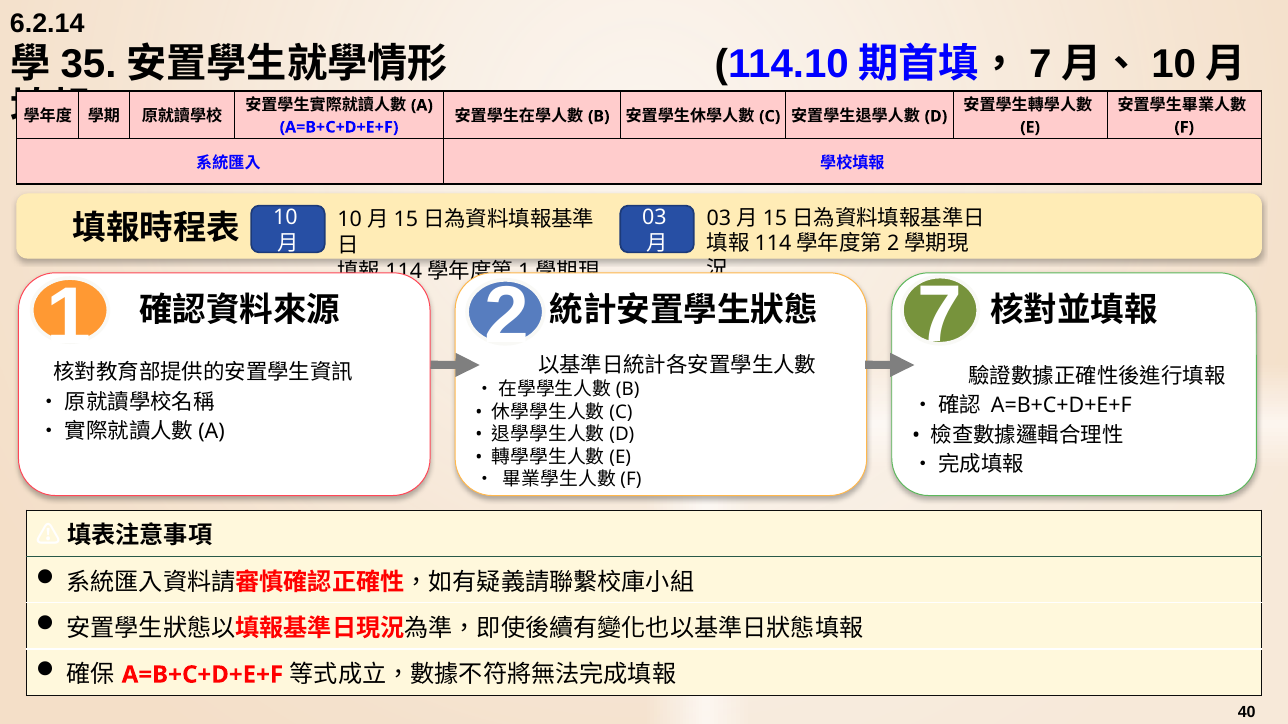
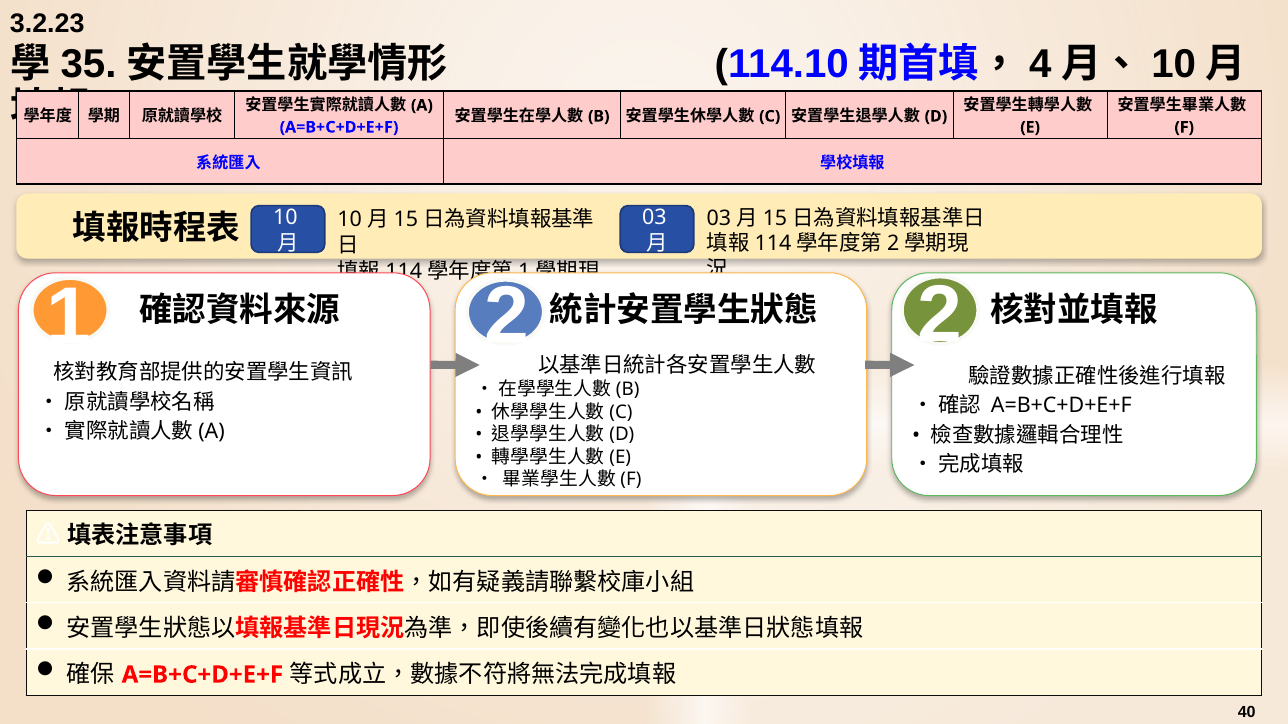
6.2.14: 6.2.14 -> 3.2.23 (47, 23)
7: 7 -> 4 (1040, 65)
2 7: 7 -> 2 (940, 315)
